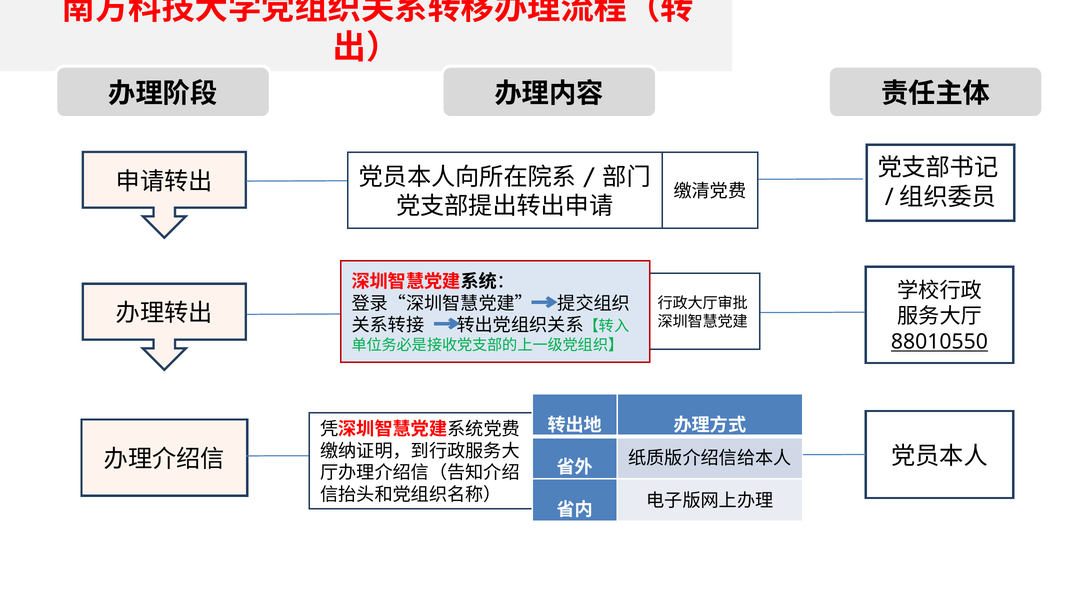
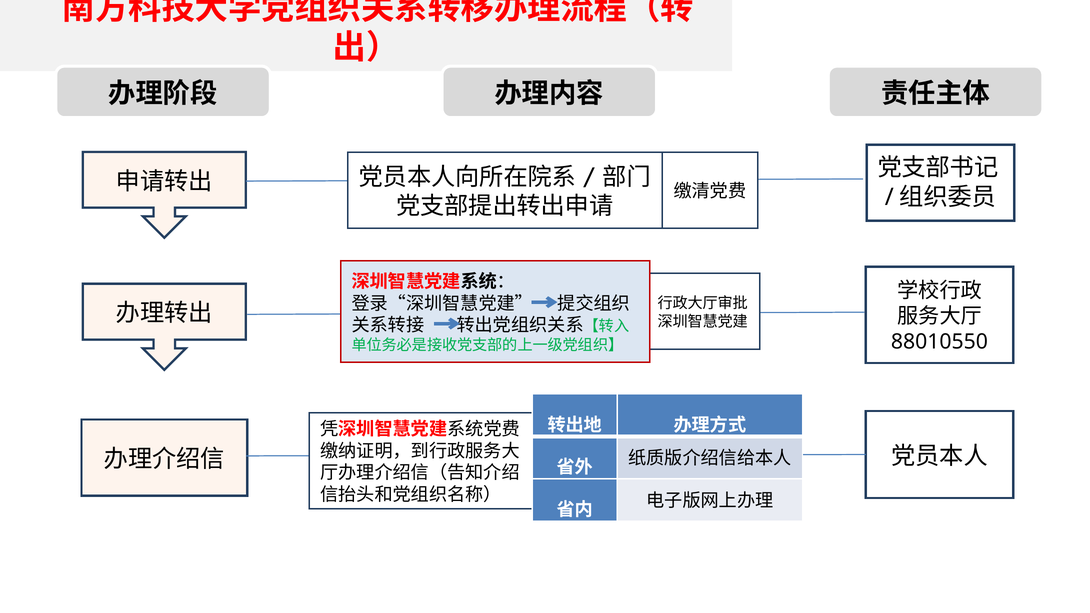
88010550 underline: present -> none (939, 342)
